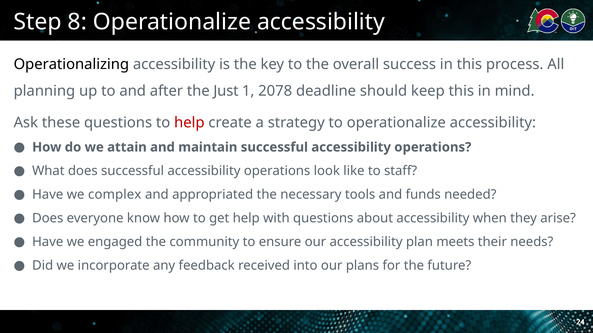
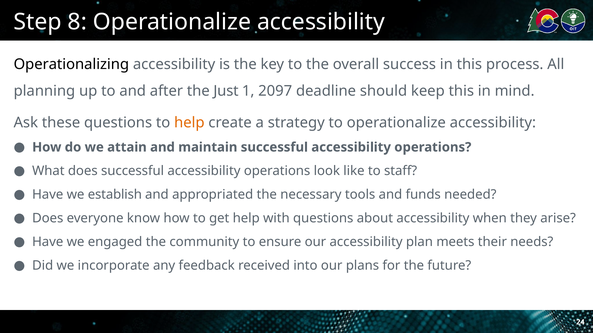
2078: 2078 -> 2097 (275, 91)
help colour: red -> orange (189, 123)
complex: complex -> establish (115, 195)
